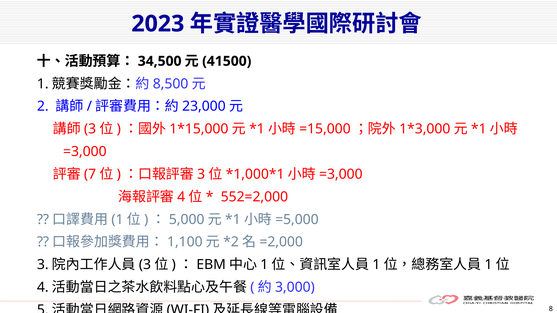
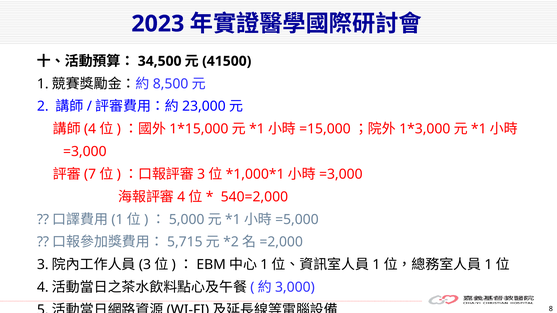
3: 3 -> 4 (90, 129)
552=2,000: 552=2,000 -> 540=2,000 (254, 197)
1,100: 1,100 -> 5,715 (185, 242)
